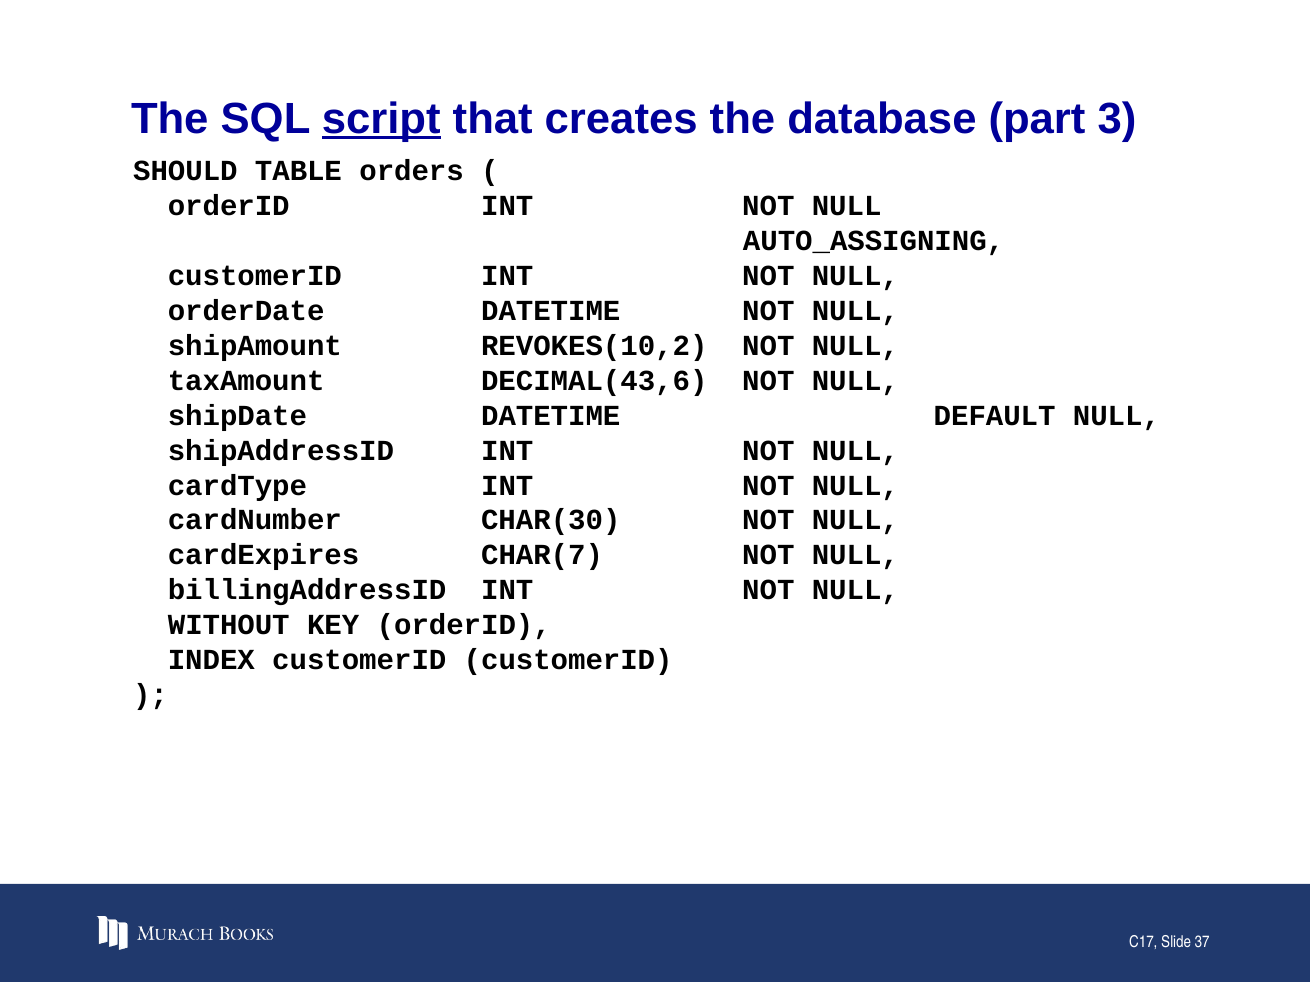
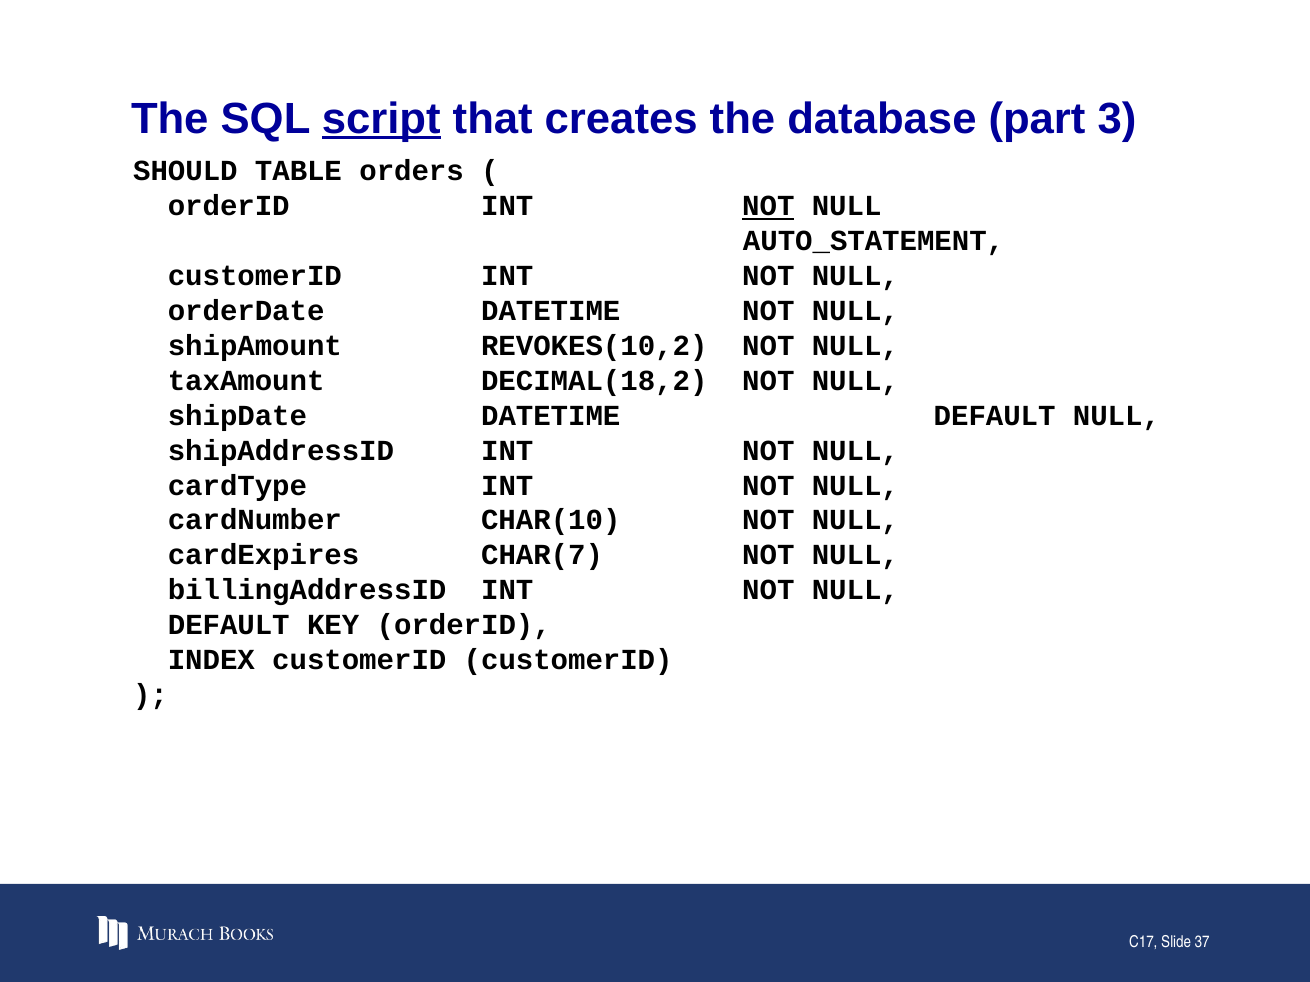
NOT underline: none -> present (768, 206)
AUTO_ASSIGNING: AUTO_ASSIGNING -> AUTO_STATEMENT (874, 241)
DECIMAL(43,6: DECIMAL(43,6 -> DECIMAL(18,2 (594, 381)
CHAR(30: CHAR(30 -> CHAR(10 (551, 521)
WITHOUT: WITHOUT -> DEFAULT (229, 625)
